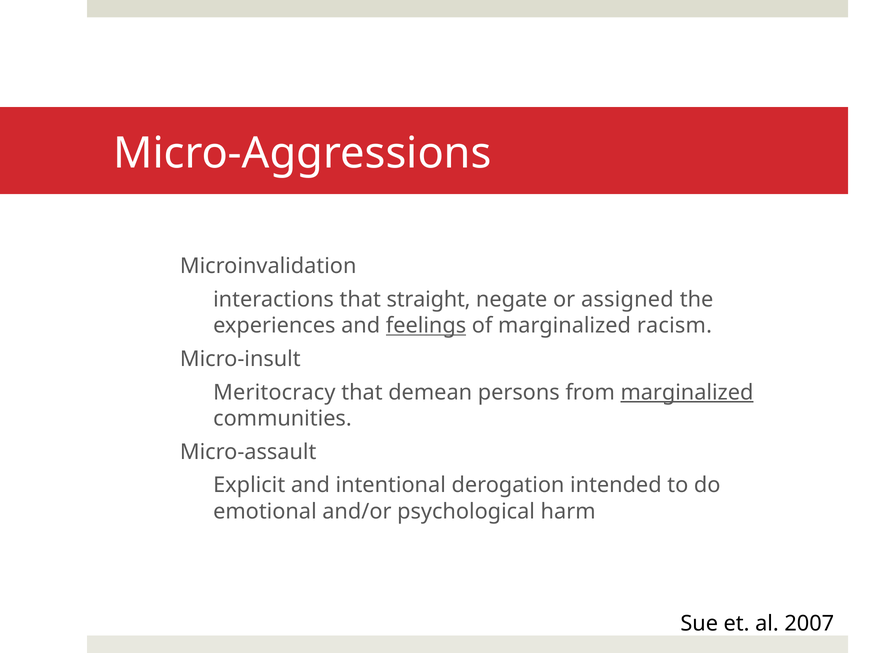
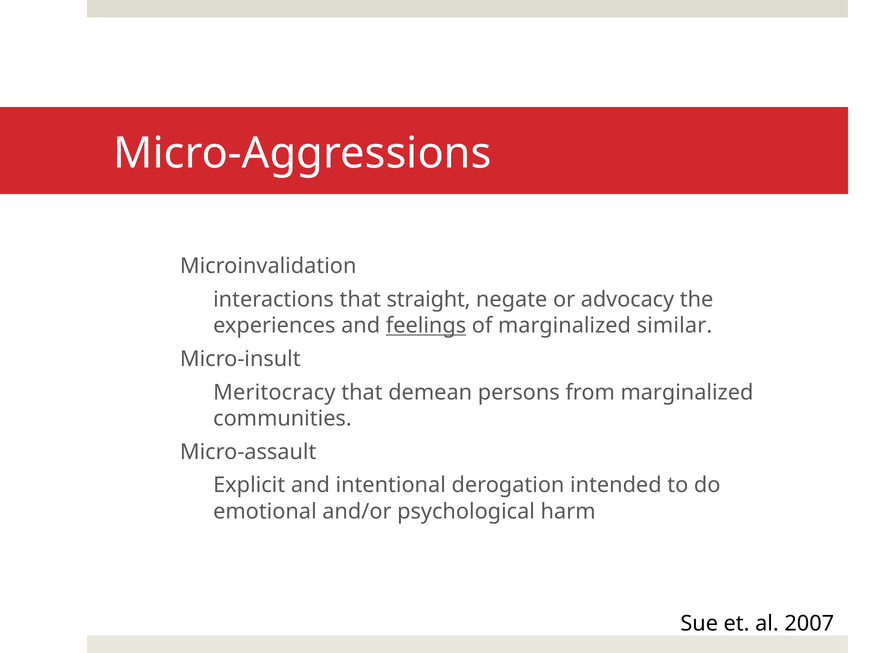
assigned: assigned -> advocacy (628, 299)
racism: racism -> similar (674, 325)
marginalized underline: present -> none (687, 392)
